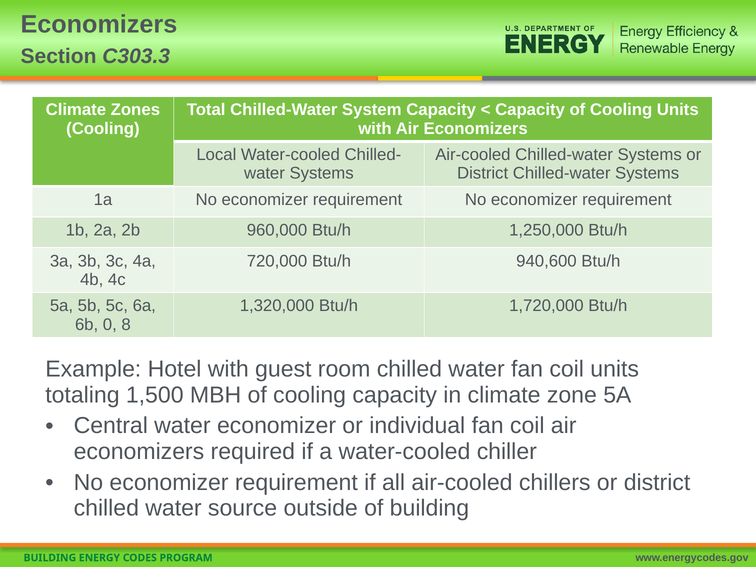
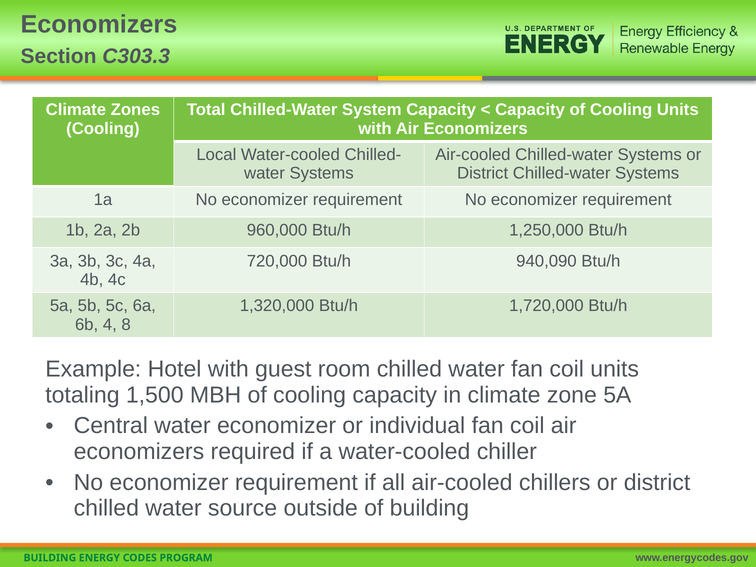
940,600: 940,600 -> 940,090 (546, 261)
0: 0 -> 4 (110, 325)
